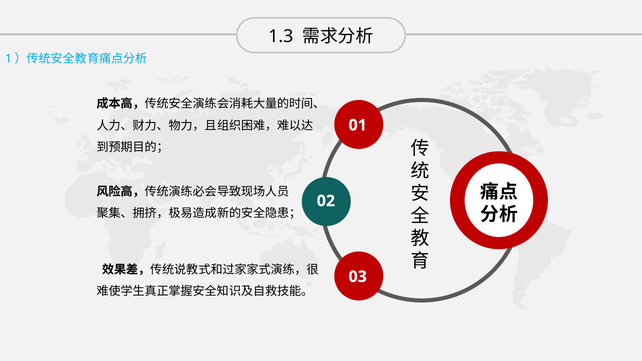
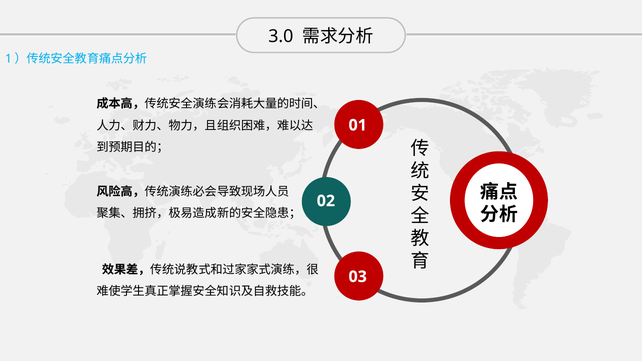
1.3: 1.3 -> 3.0 (281, 36)
